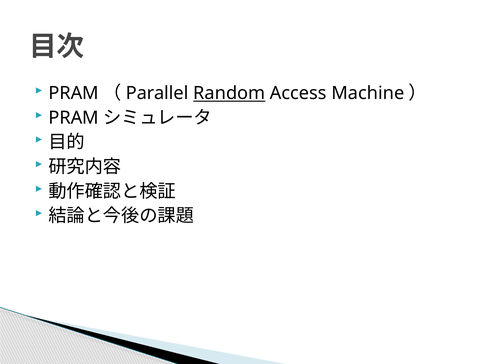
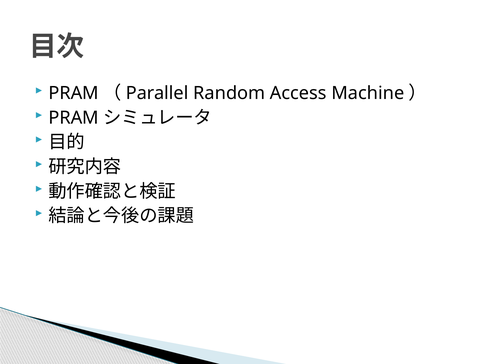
Random underline: present -> none (229, 93)
